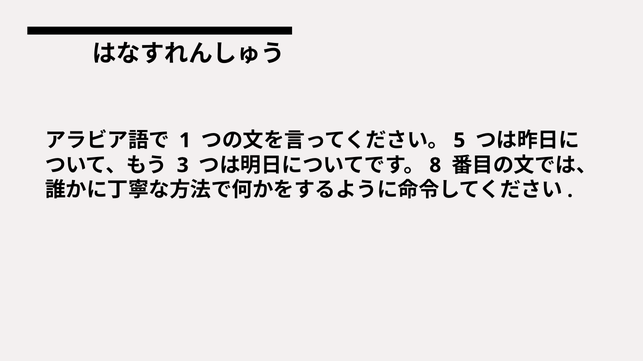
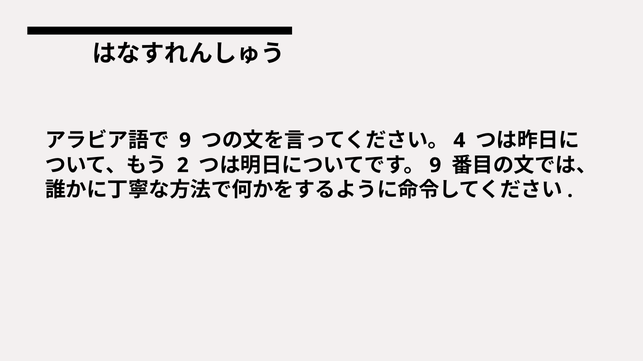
1: 1 -> 9 (185, 141)
5: 5 -> 4 (459, 141)
3: 3 -> 2 (183, 166)
8: 8 -> 9 (435, 166)
